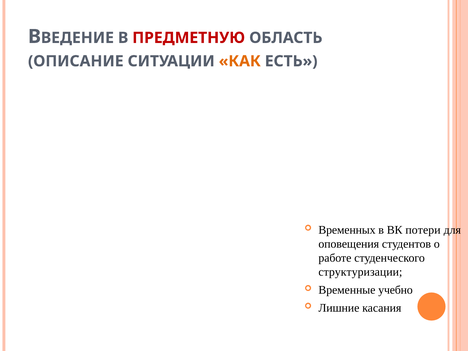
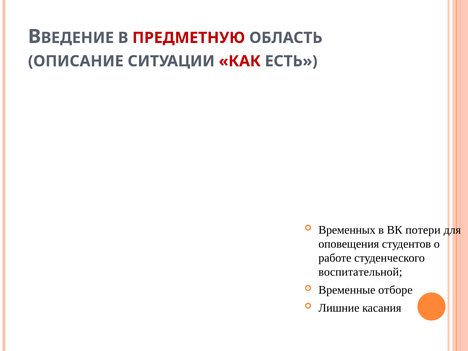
КАК colour: orange -> red (240, 61)
структуризации: структуризации -> воспитательной (360, 272)
учебно: учебно -> отборе (395, 290)
